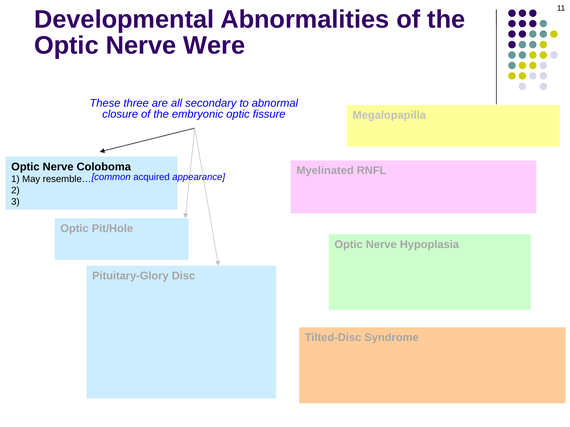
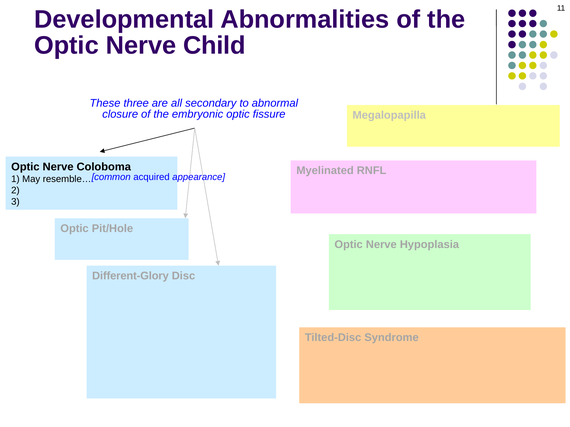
Were: Were -> Child (214, 45)
Pituitary-Glory: Pituitary-Glory -> Different-Glory (130, 276)
